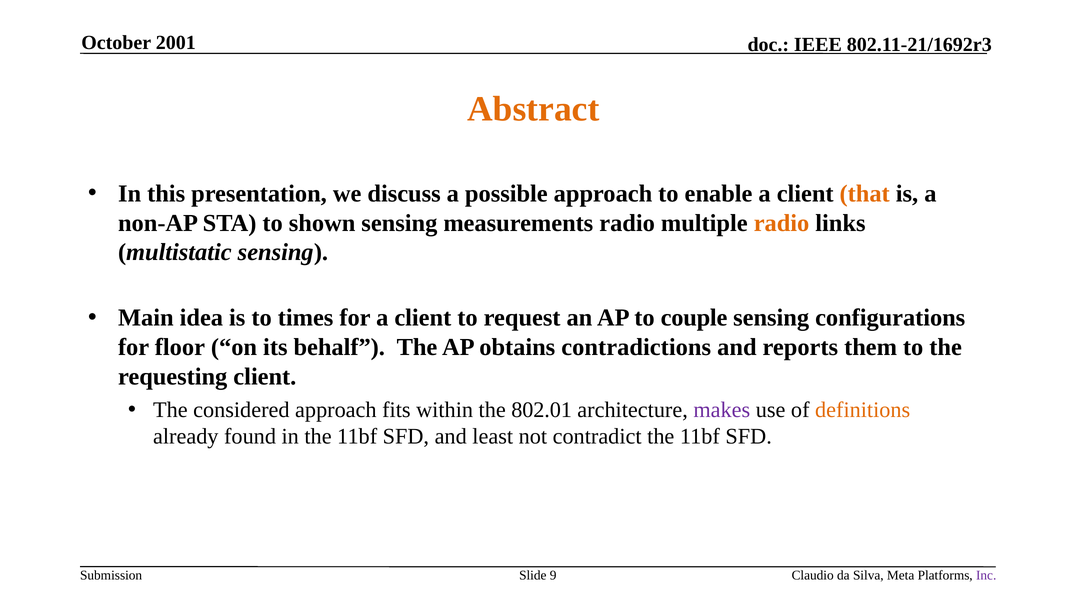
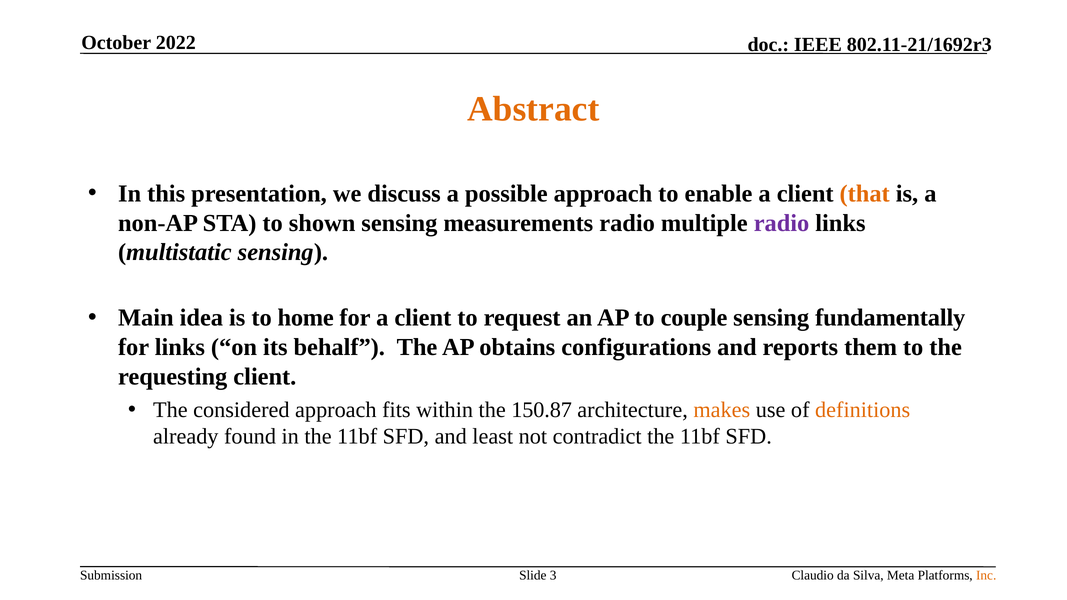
2001: 2001 -> 2022 (176, 42)
radio colour: orange -> purple (782, 223)
times: times -> home (306, 318)
configurations: configurations -> fundamentally (890, 318)
for floor: floor -> links (180, 347)
contradictions: contradictions -> configurations (636, 347)
802.01: 802.01 -> 150.87 (542, 410)
makes colour: purple -> orange (722, 410)
9: 9 -> 3 (553, 576)
Inc colour: purple -> orange (986, 576)
